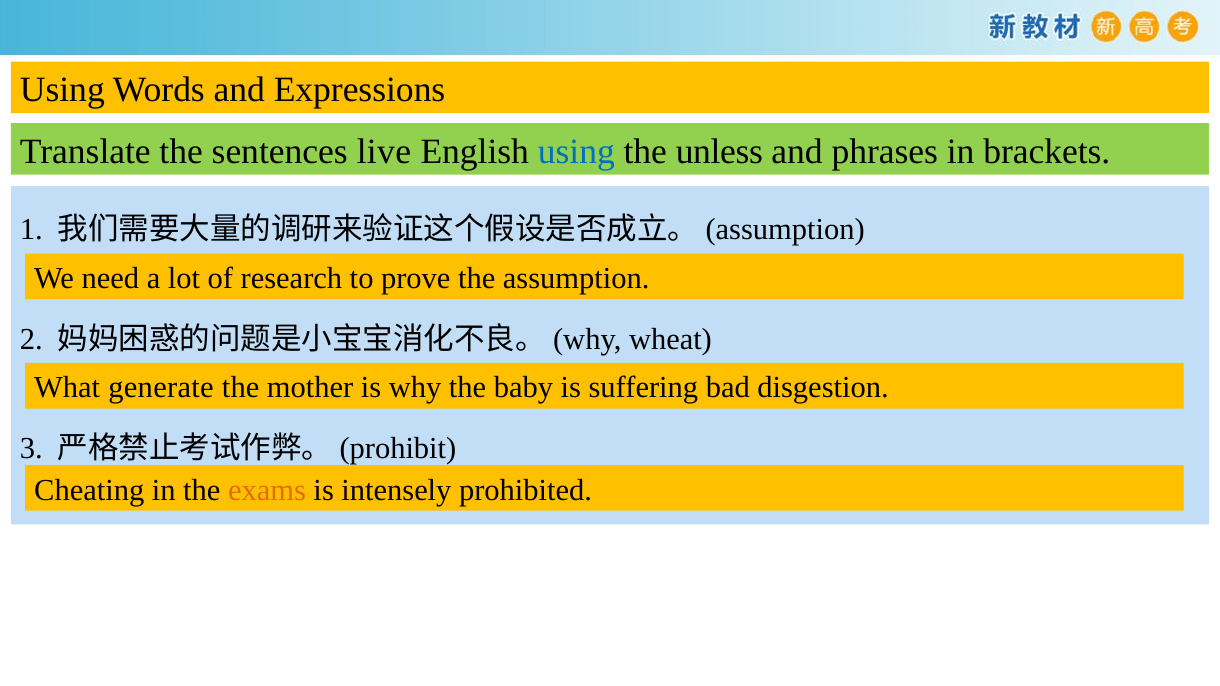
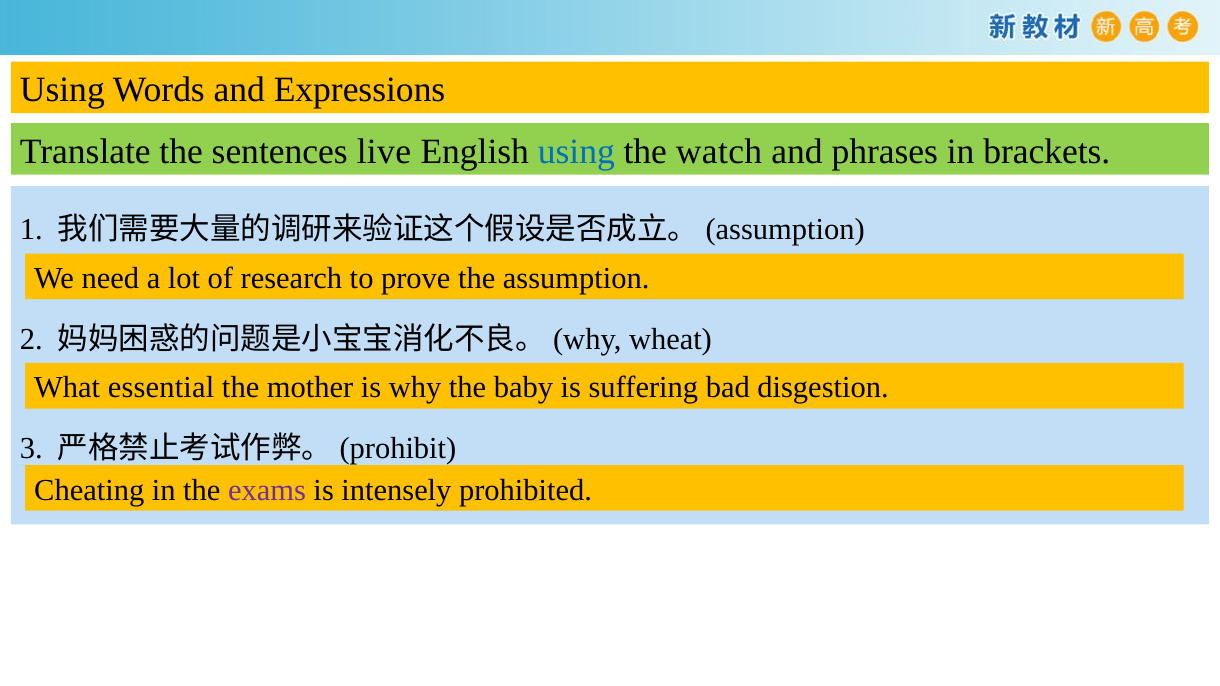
unless: unless -> watch (719, 151)
generate: generate -> essential (161, 388)
exams colour: orange -> purple (267, 490)
